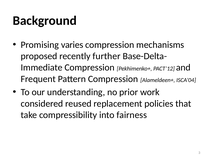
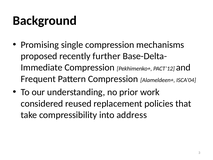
varies: varies -> single (72, 45)
fairness: fairness -> address (132, 115)
